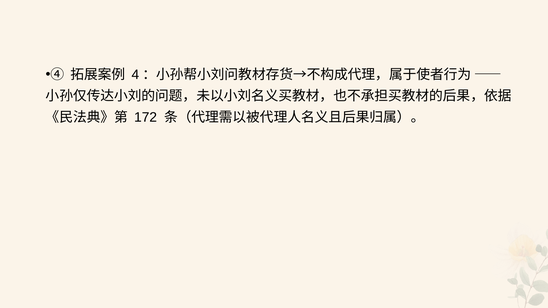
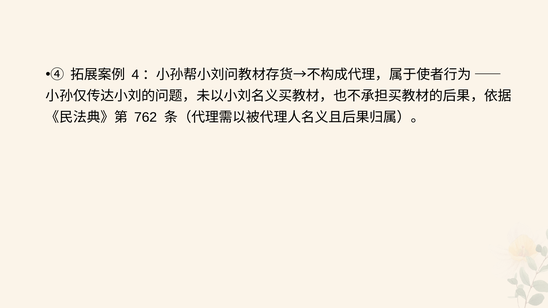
172: 172 -> 762 (146, 117)
